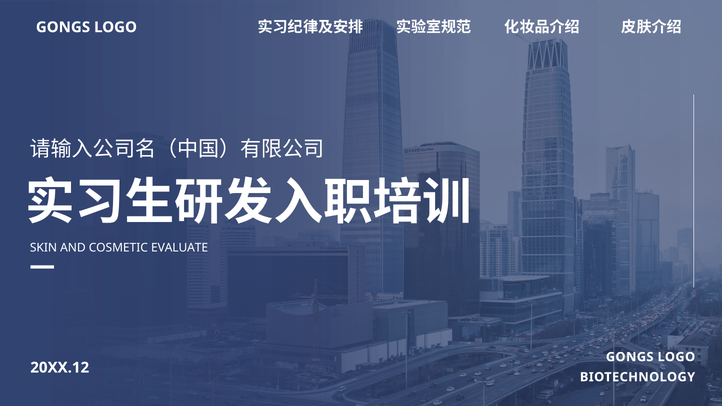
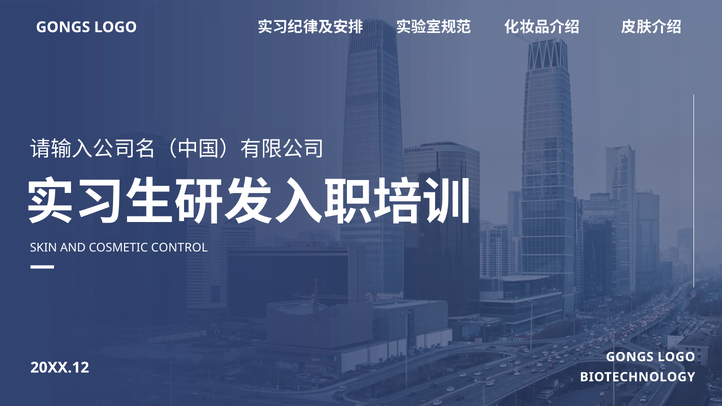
EVALUATE: EVALUATE -> CONTROL (179, 248)
